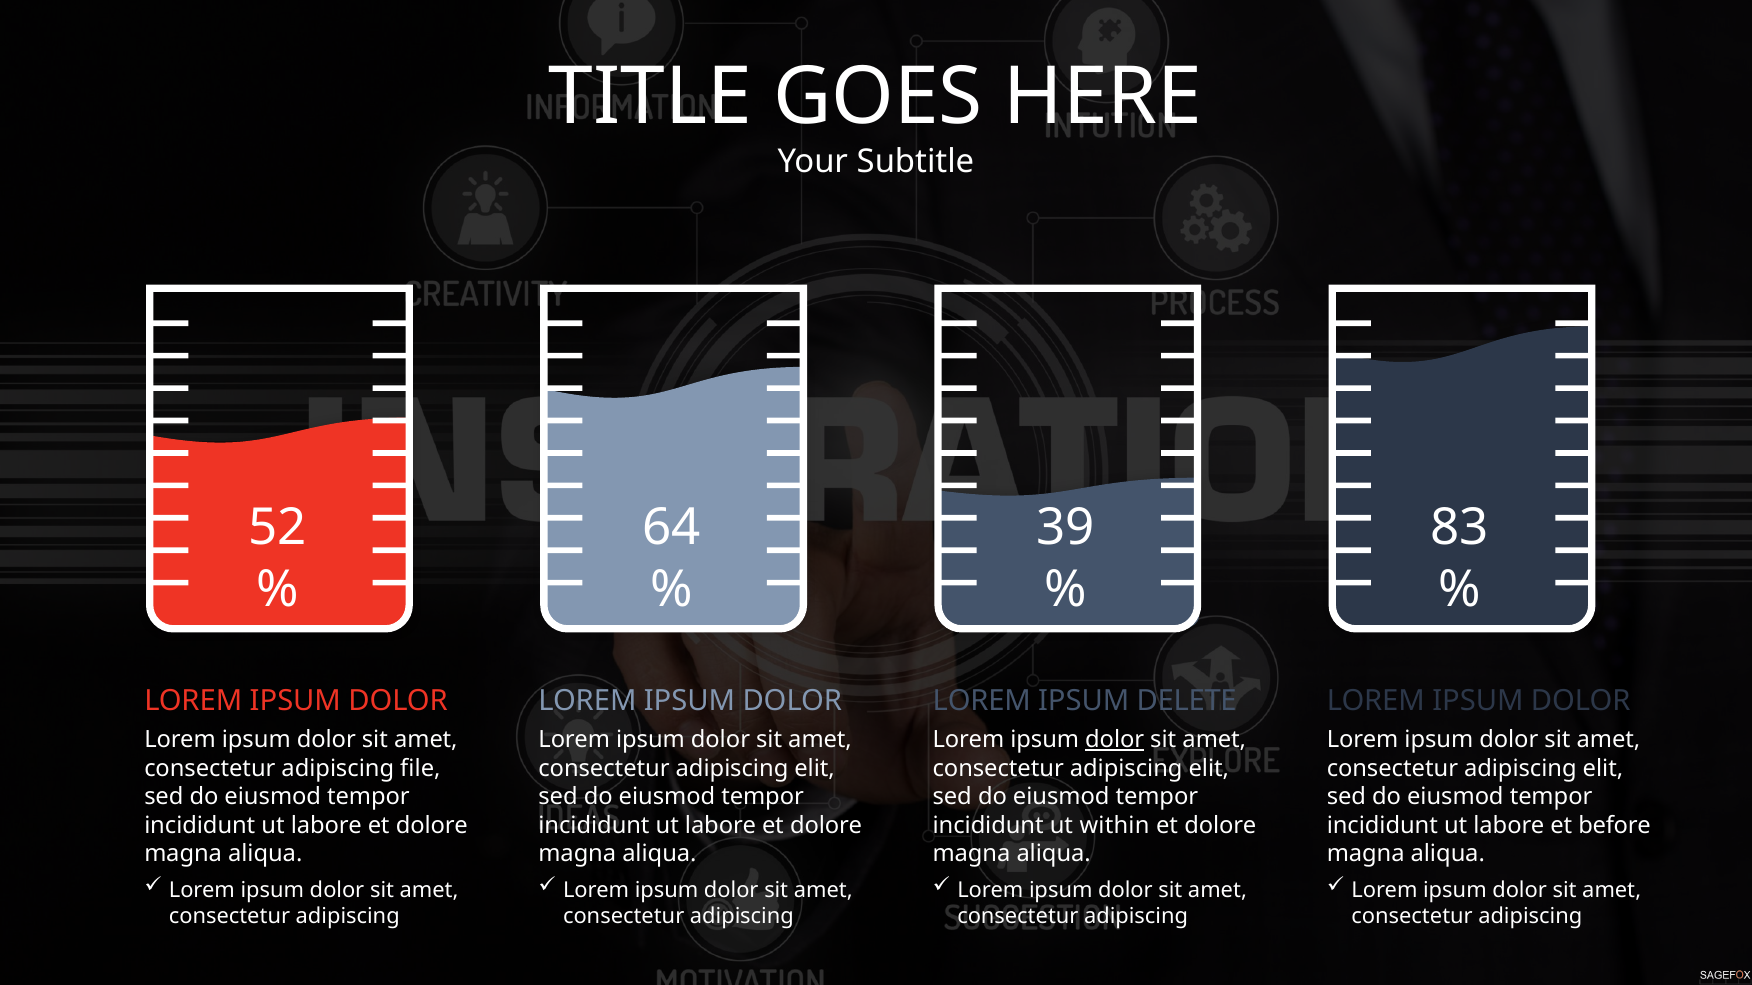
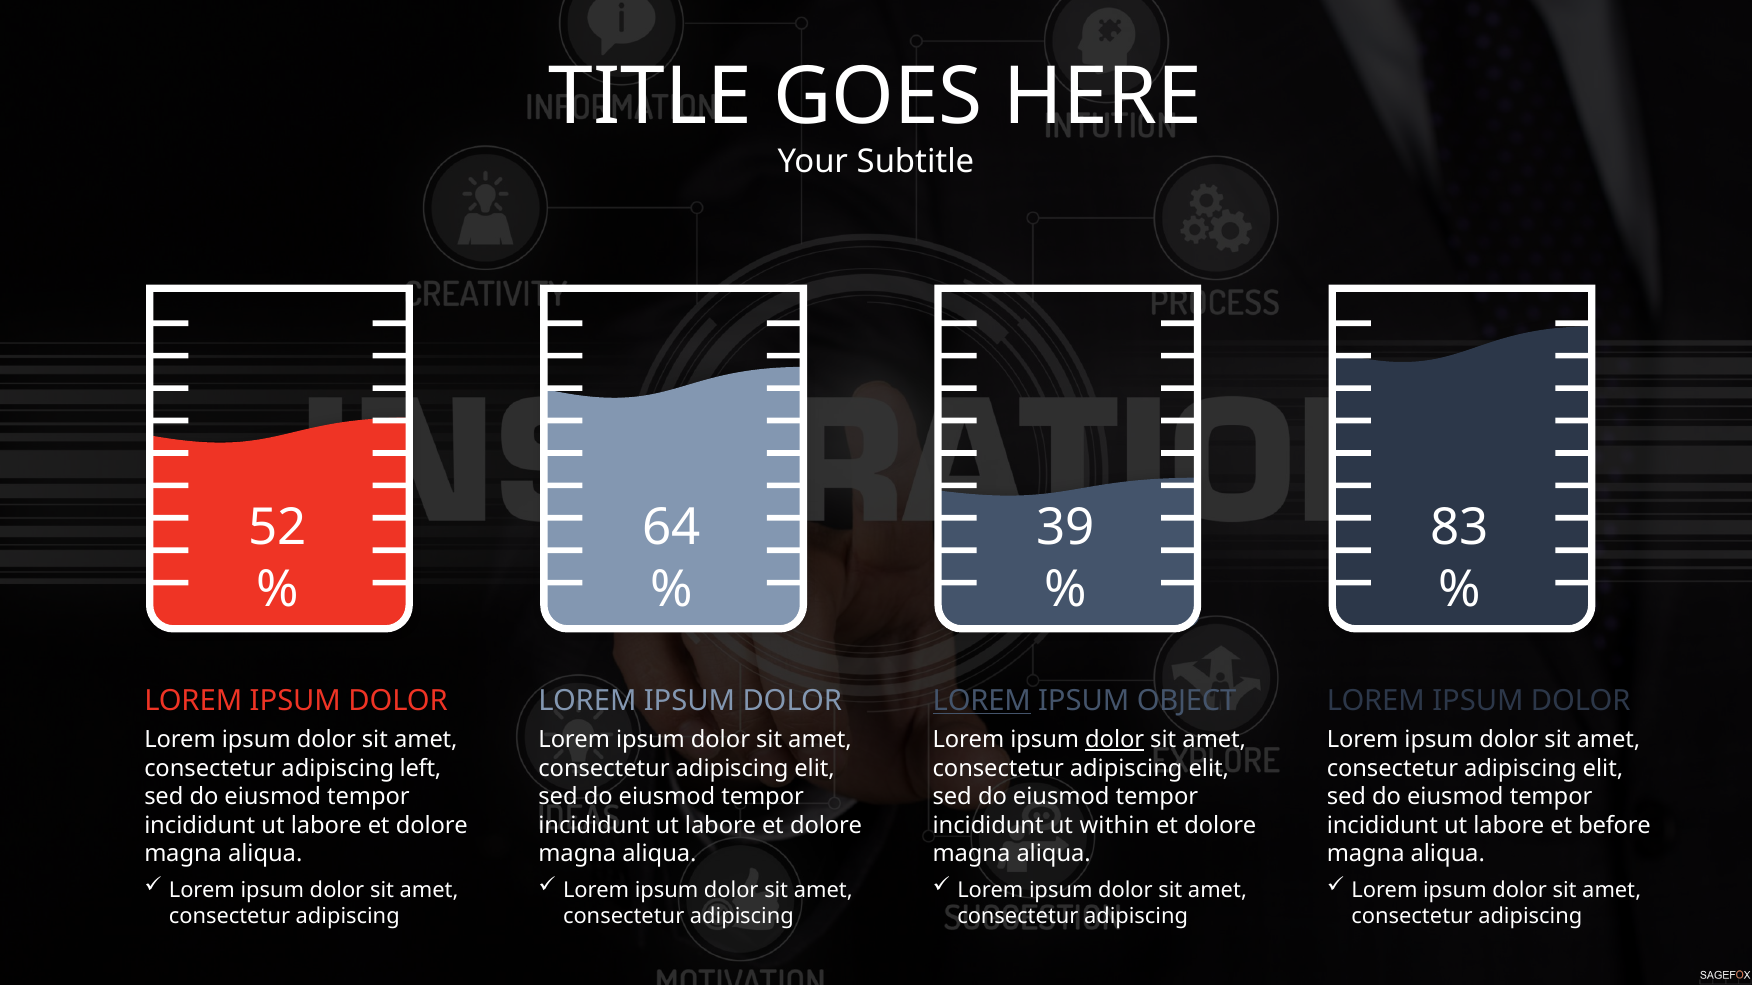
LOREM underline: none -> present (982, 701)
DELETE: DELETE -> OBJECT (1187, 701)
file: file -> left (421, 769)
